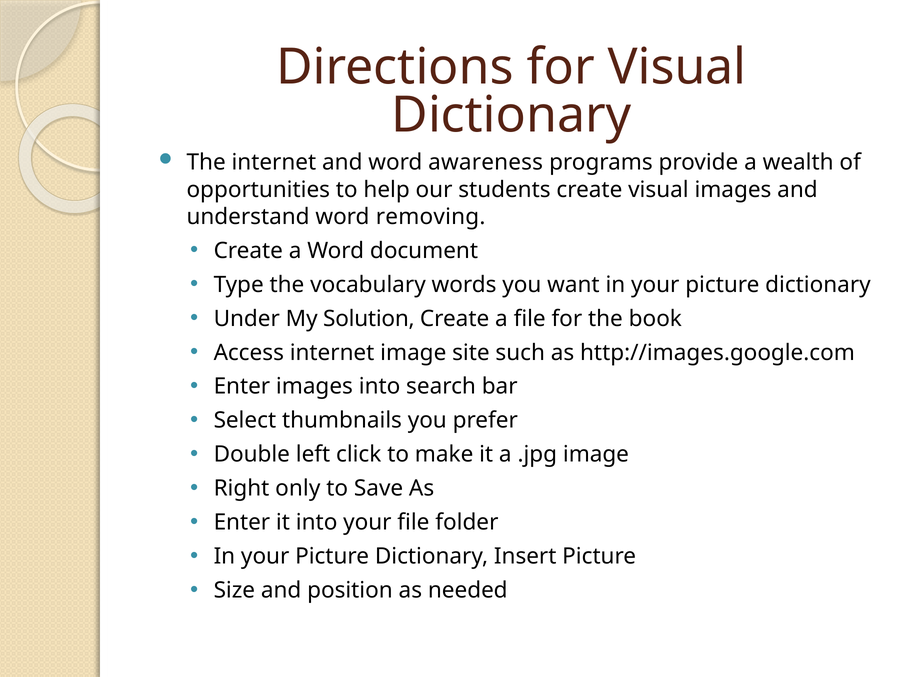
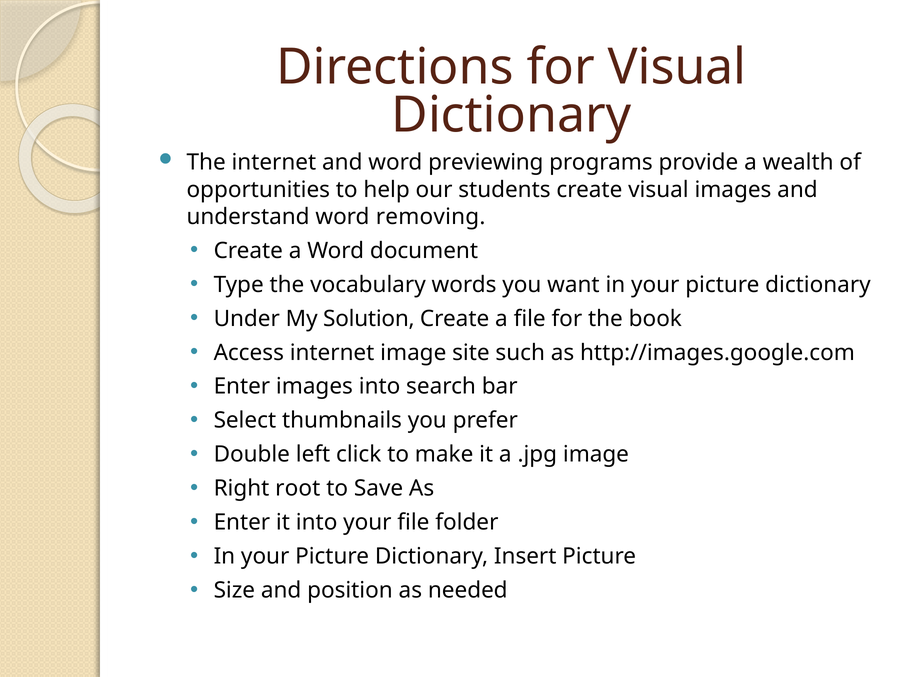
awareness: awareness -> previewing (486, 162)
only: only -> root (298, 488)
